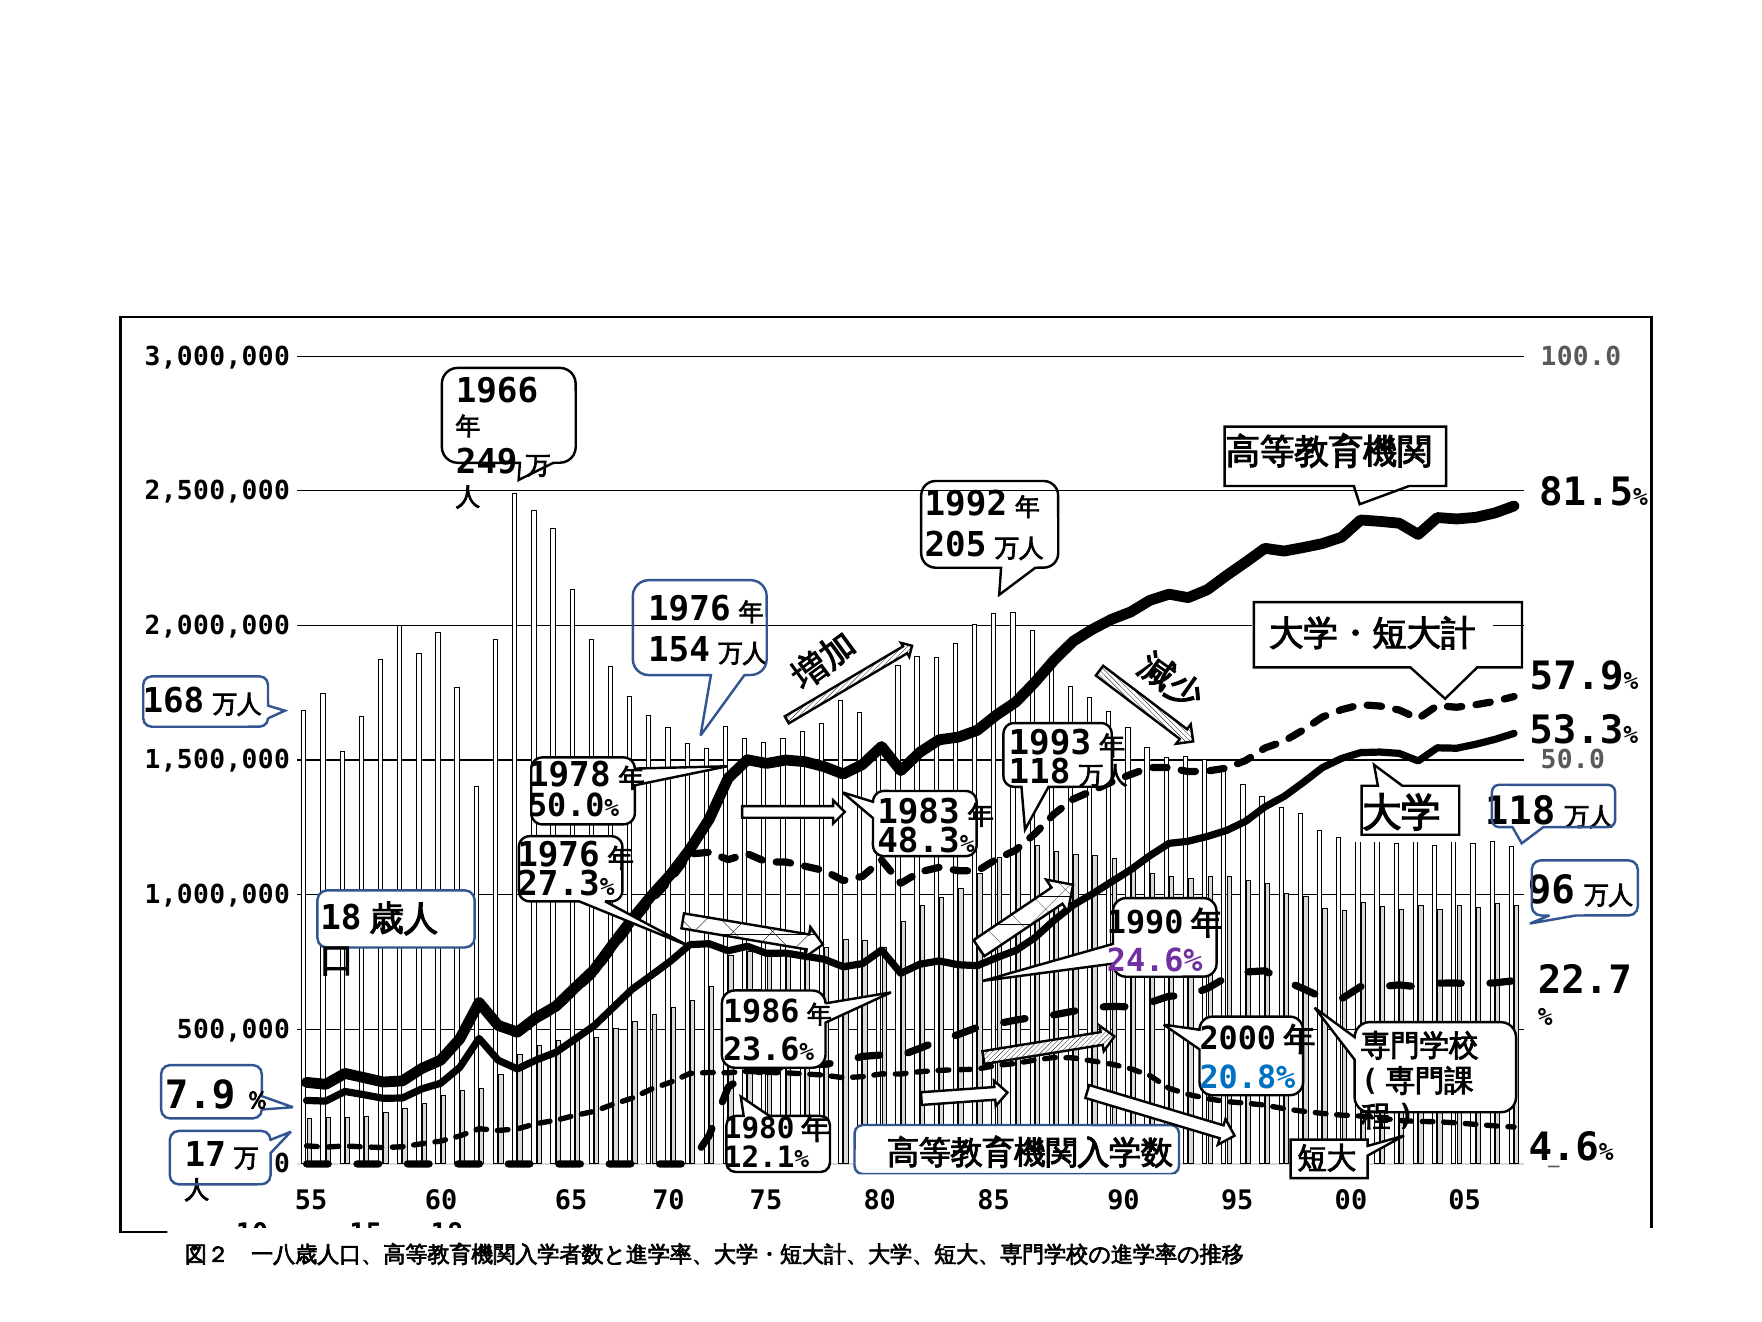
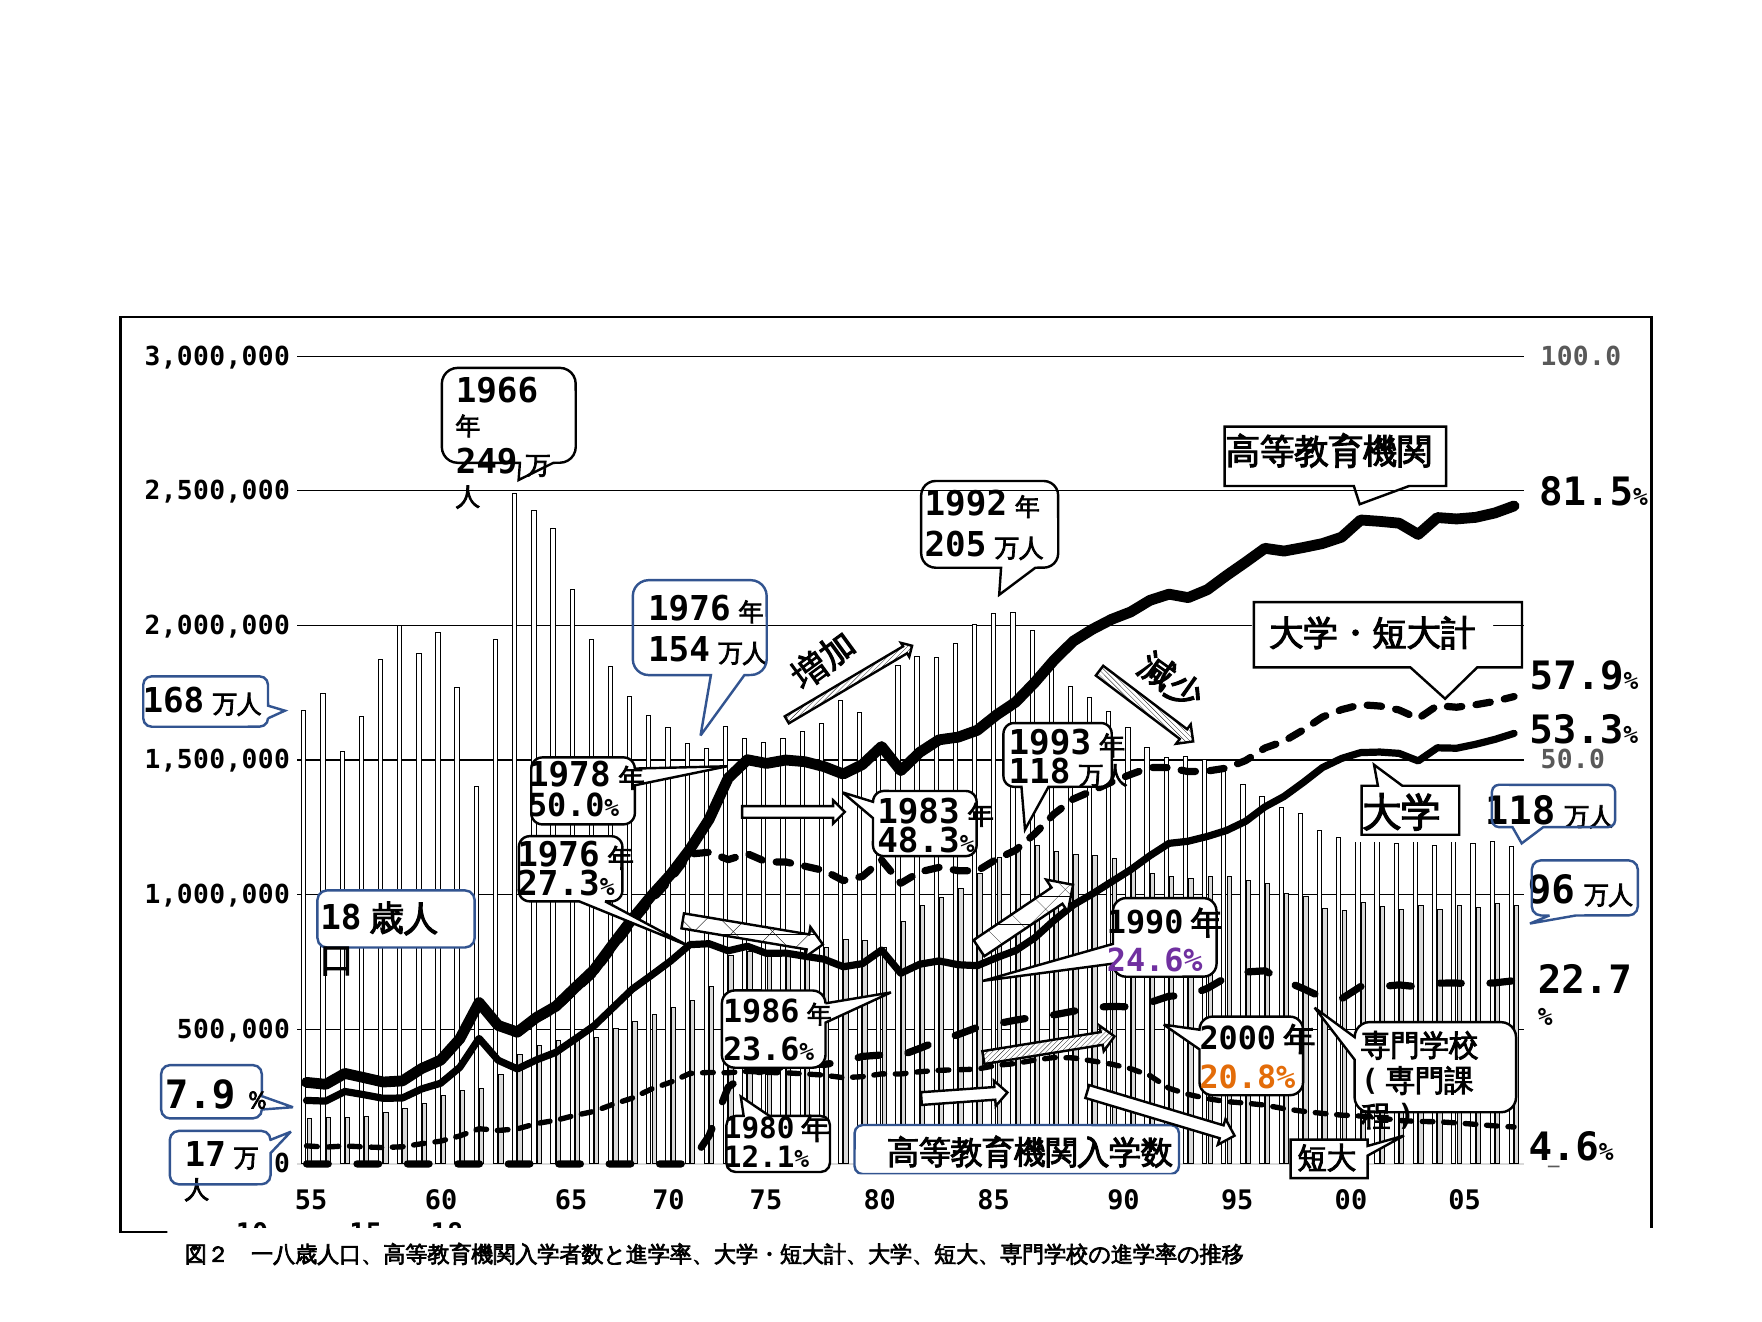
20.8% colour: blue -> orange (1247, 1077)
